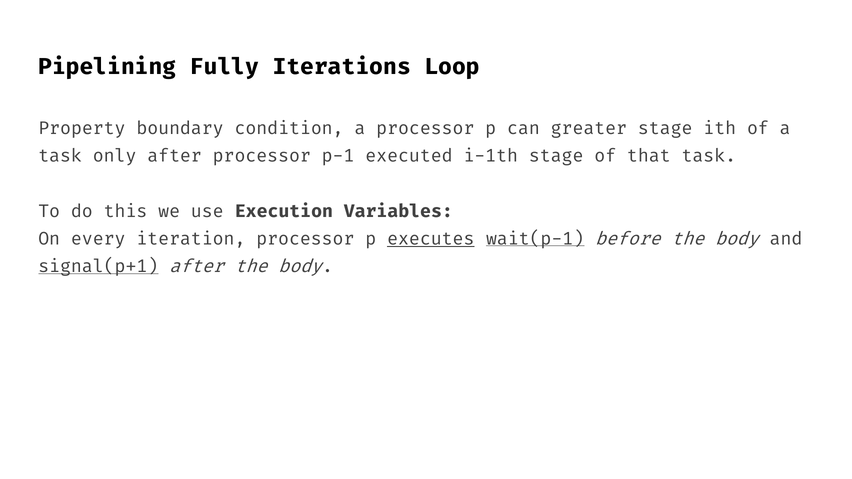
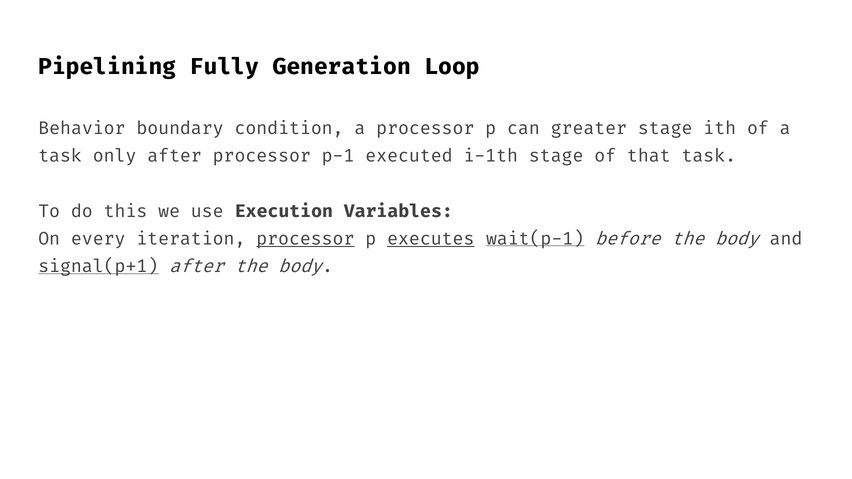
Iterations: Iterations -> Generation (342, 67)
Property: Property -> Behavior (82, 128)
processor underline: none -> present (305, 239)
